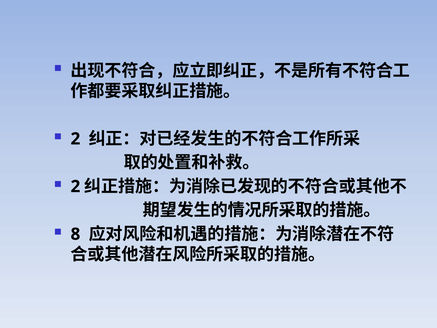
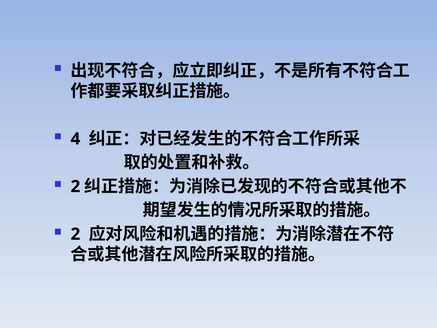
2: 2 -> 4 (75, 139)
8: 8 -> 2 (75, 234)
